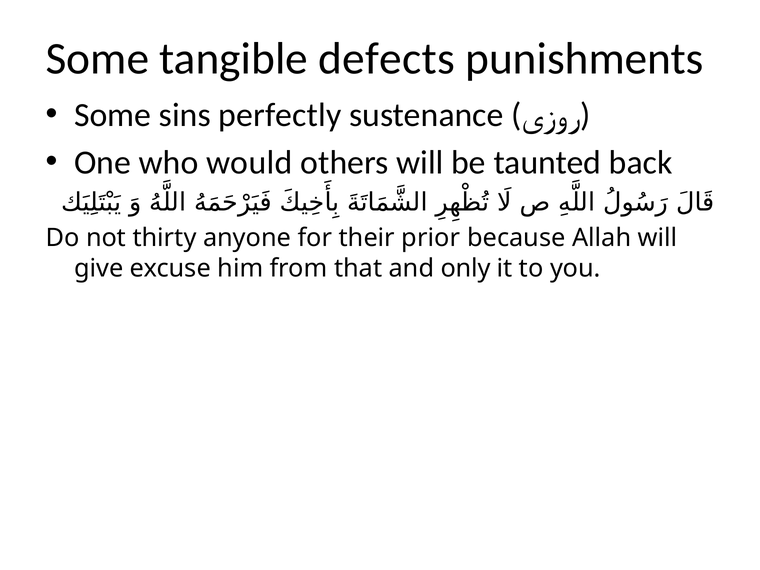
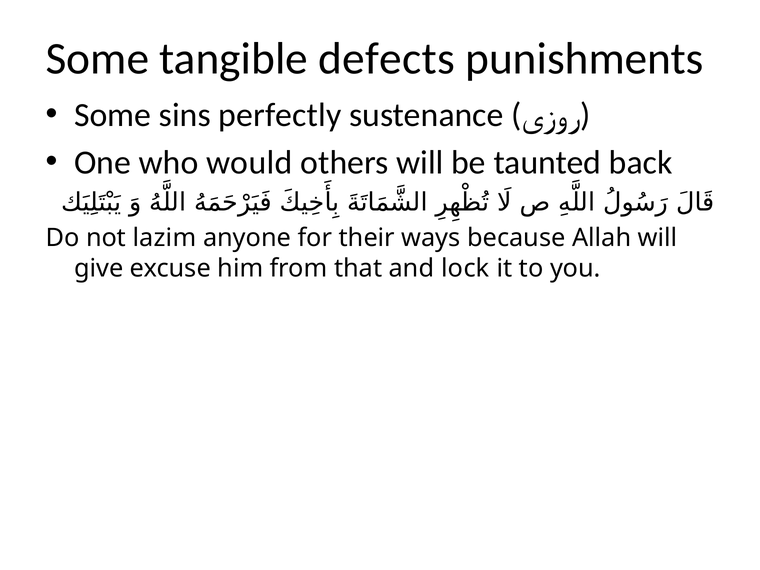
thirty: thirty -> lazim (164, 238)
prior: prior -> ways (431, 238)
only: only -> lock (465, 268)
